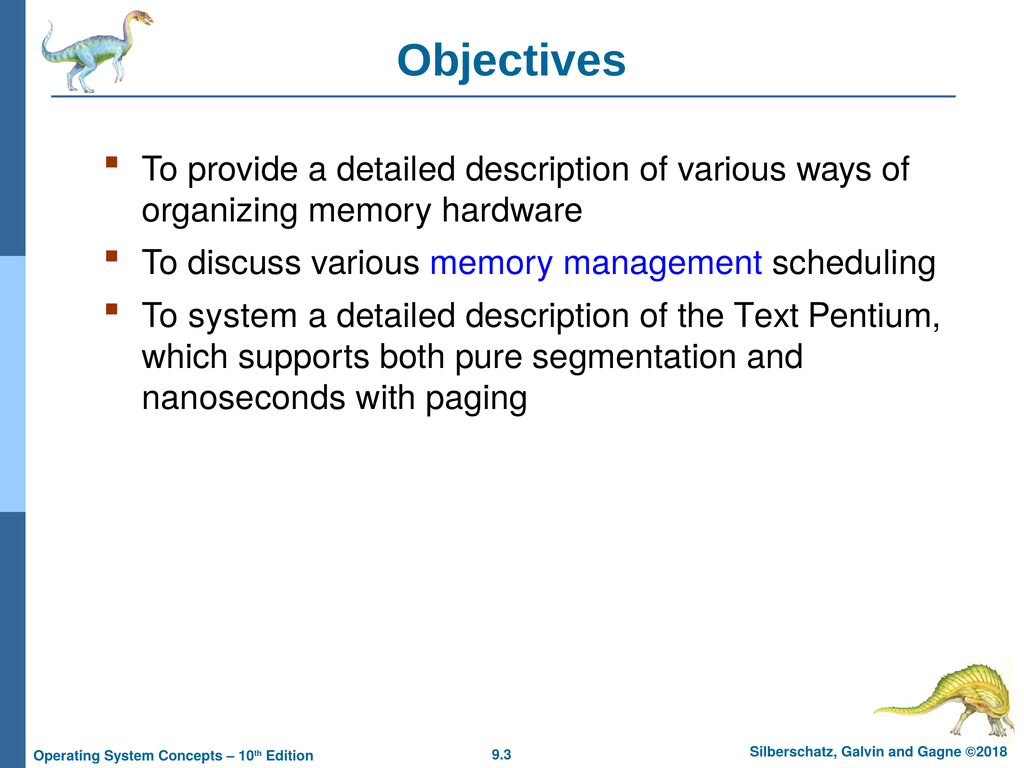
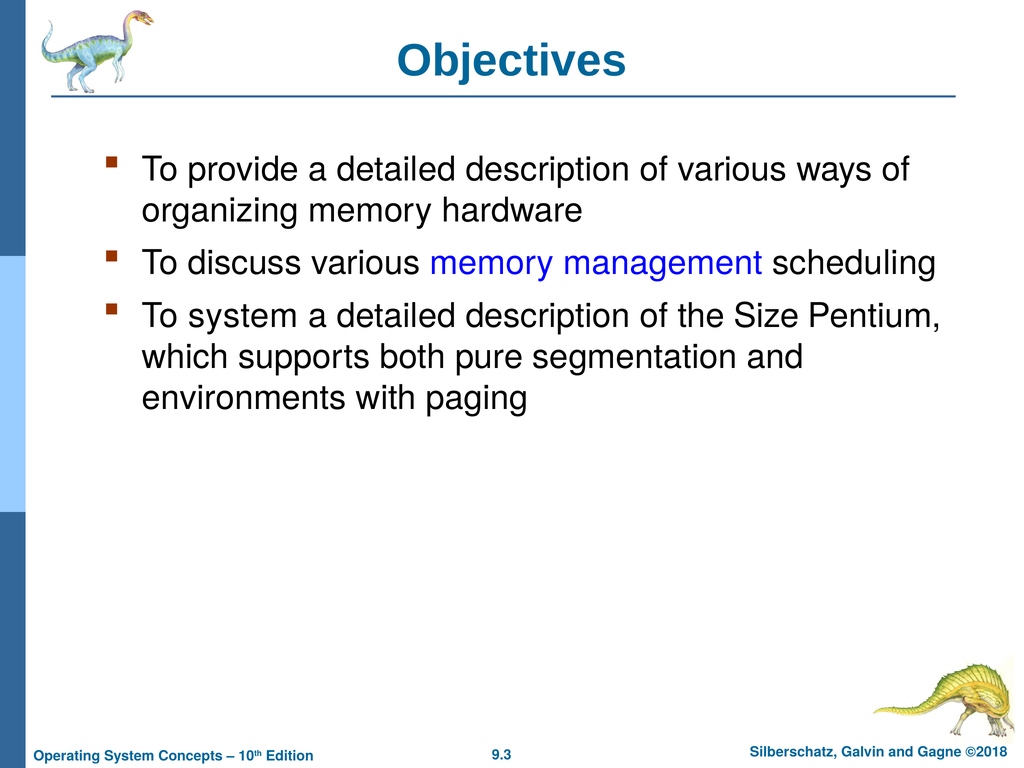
Text: Text -> Size (767, 316)
nanoseconds: nanoseconds -> environments (244, 398)
